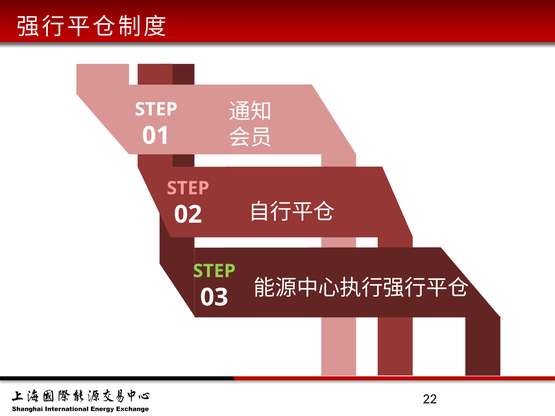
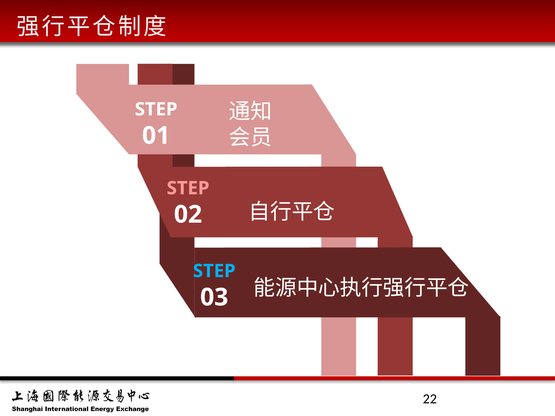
STEP colour: light green -> light blue (214, 271)
